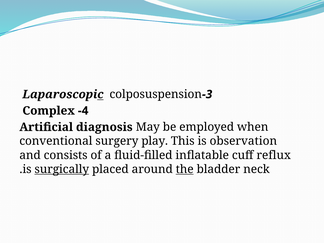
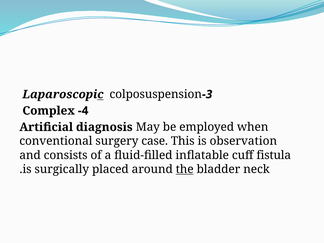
play: play -> case (155, 141)
reflux: reflux -> fistula (274, 155)
surgically underline: present -> none (62, 169)
